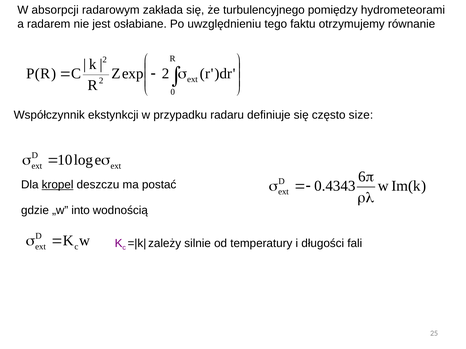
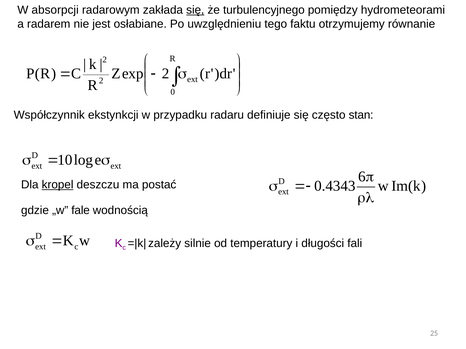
się underline: none -> present (195, 10)
size: size -> stan (361, 115)
into: into -> fale (81, 211)
